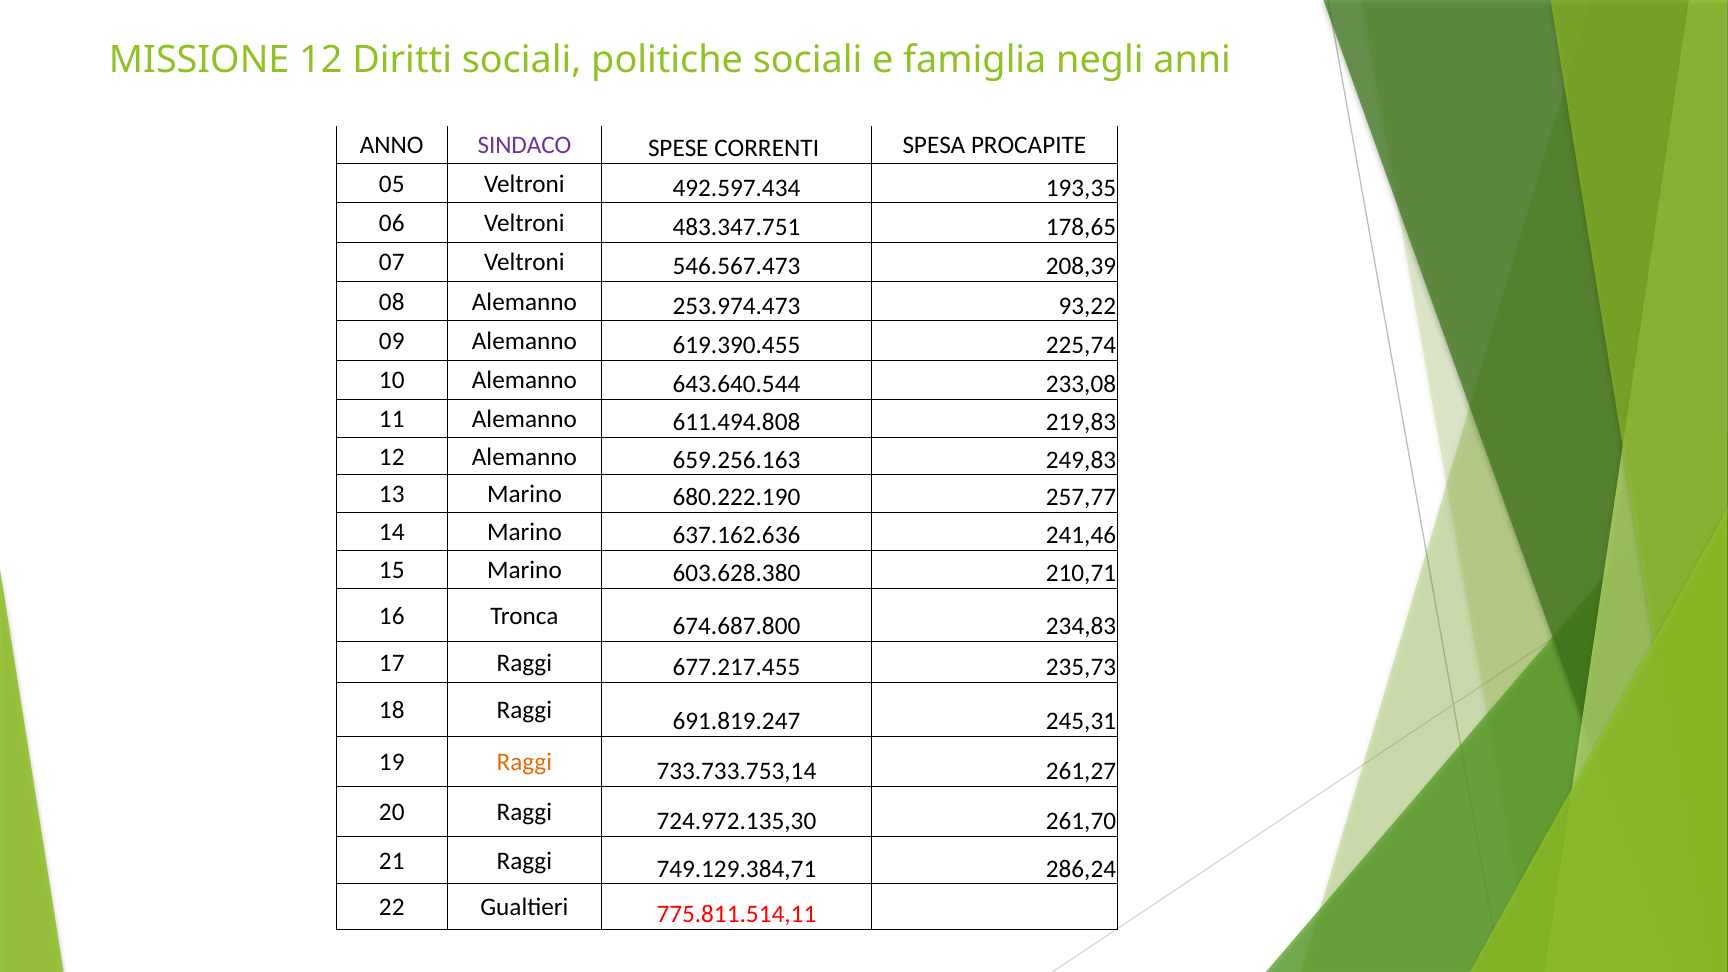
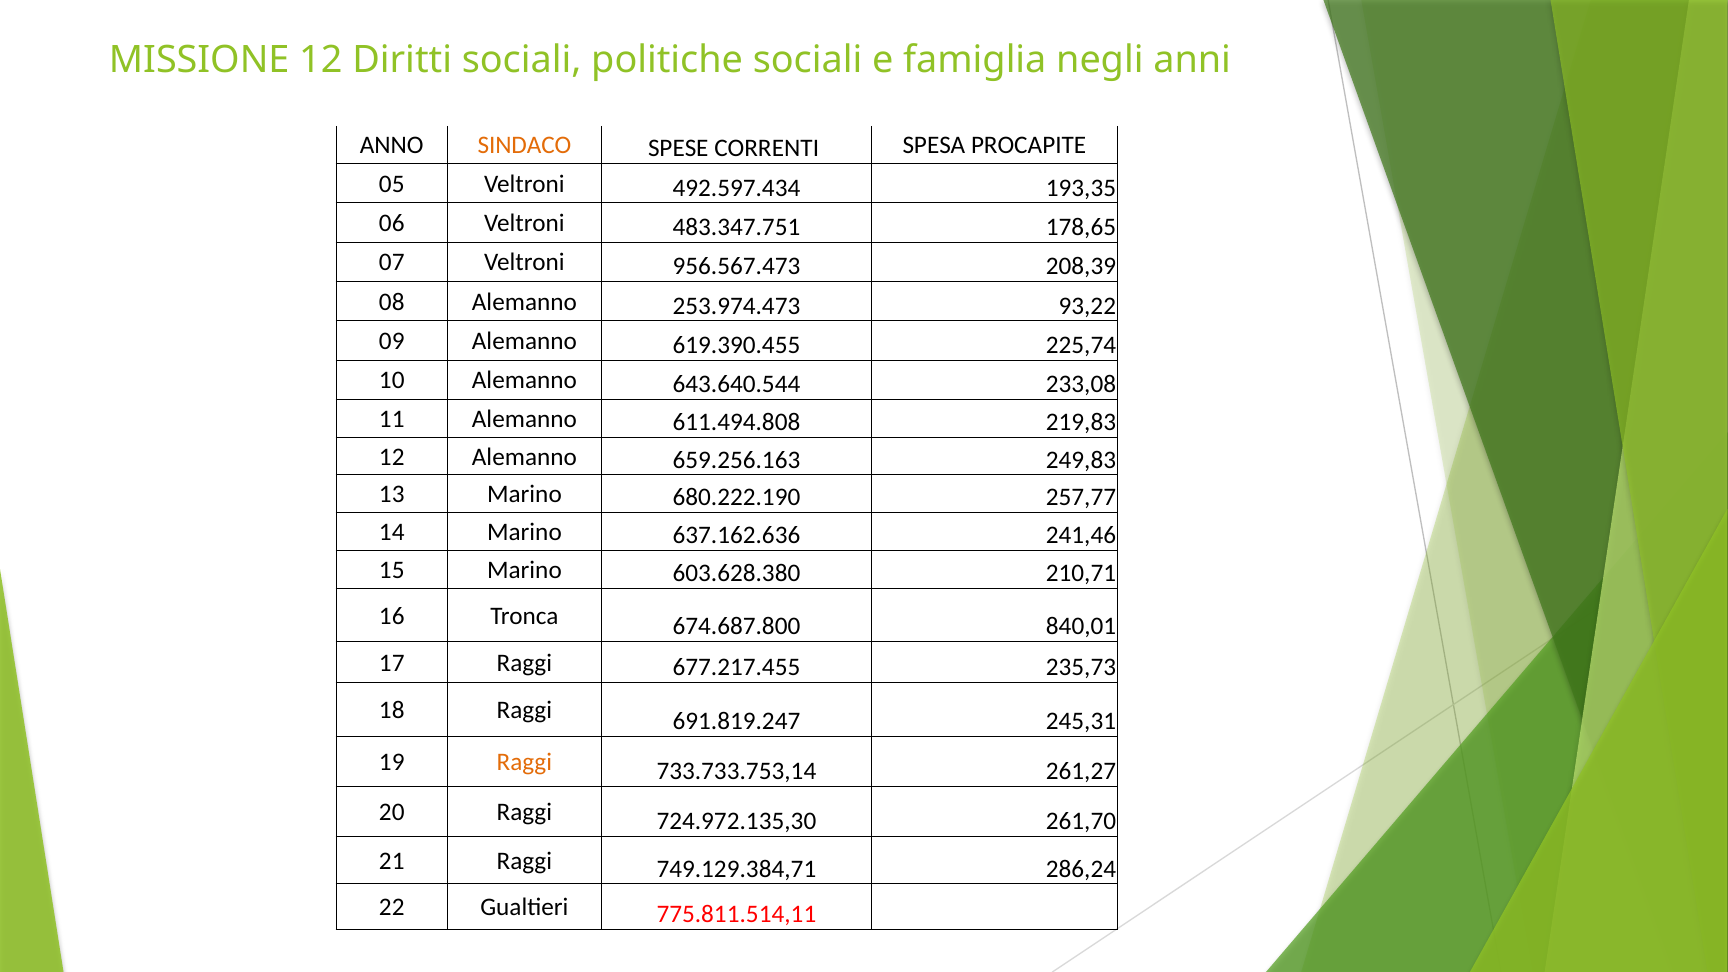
SINDACO colour: purple -> orange (524, 146)
546.567.473: 546.567.473 -> 956.567.473 (736, 266)
234,83: 234,83 -> 840,01 (1081, 627)
